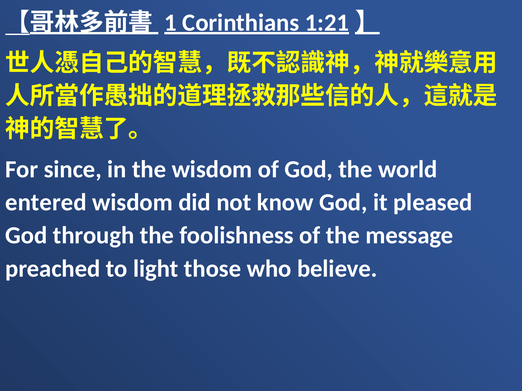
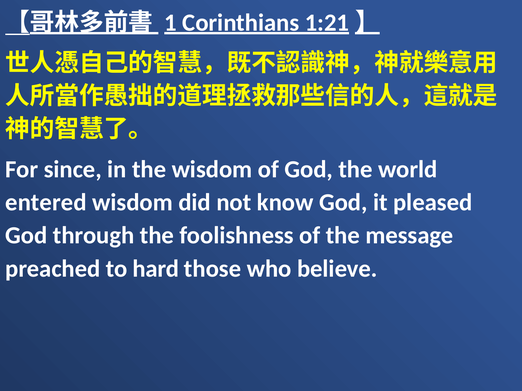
light: light -> hard (156, 269)
